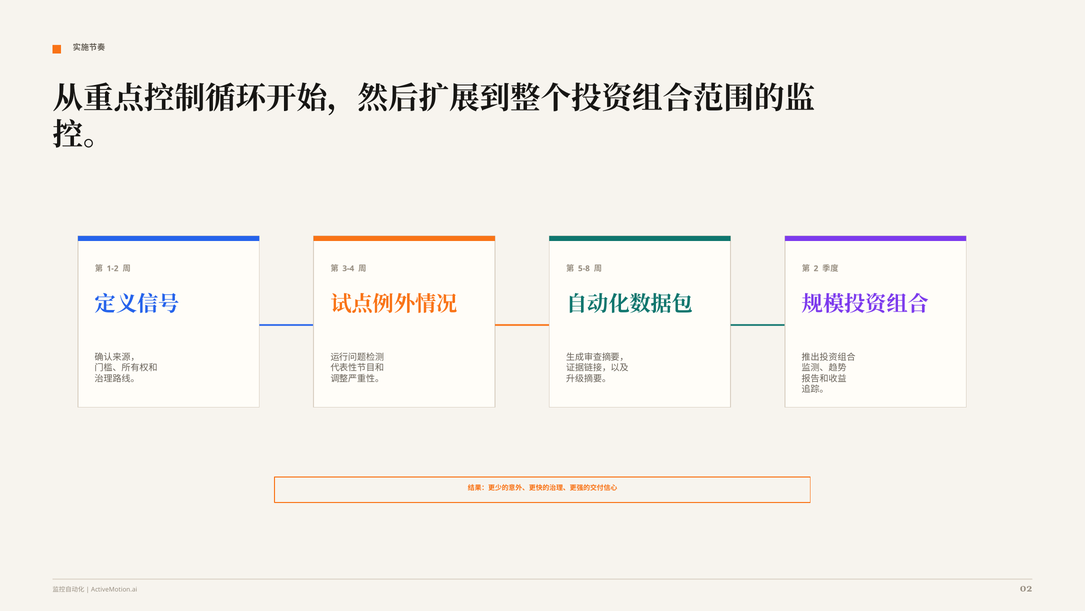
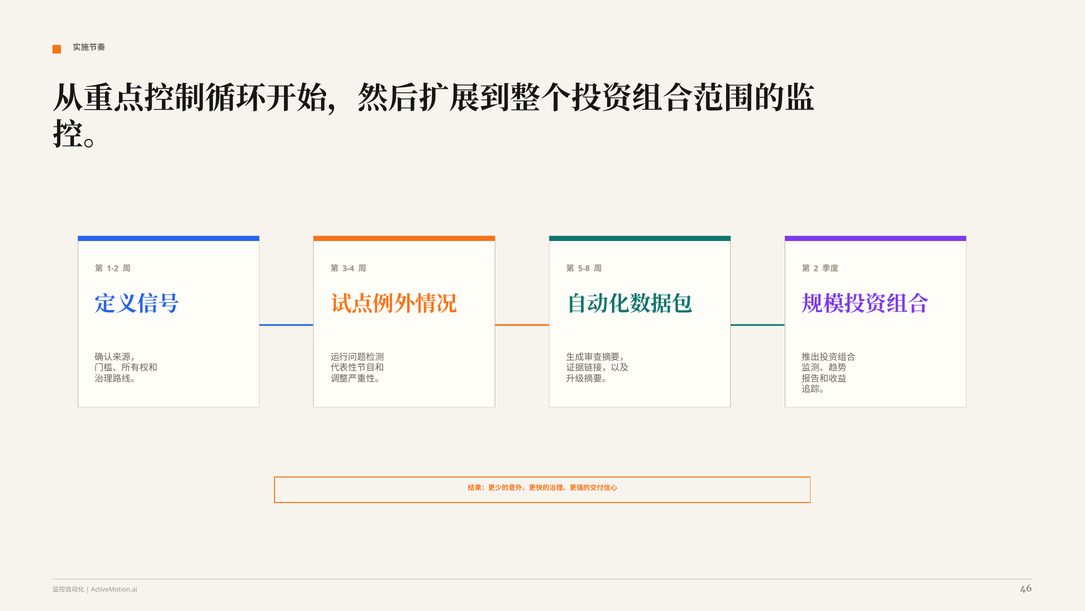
02: 02 -> 46 (1026, 588)
